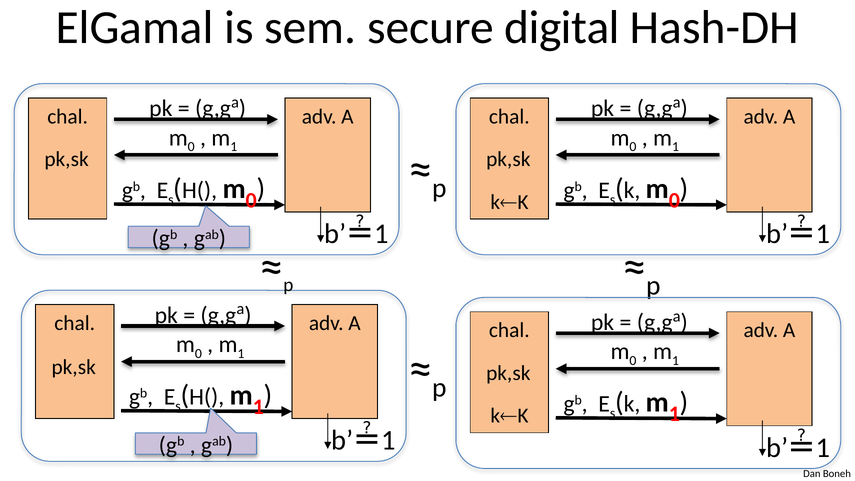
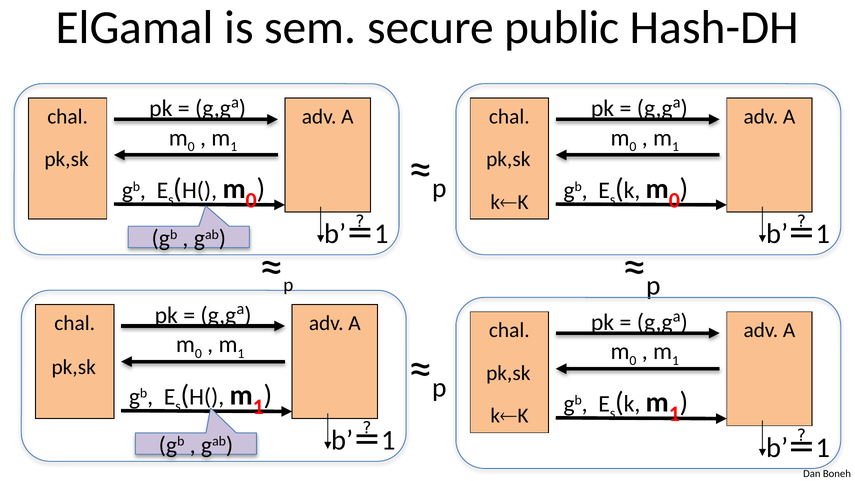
digital: digital -> public (562, 27)
